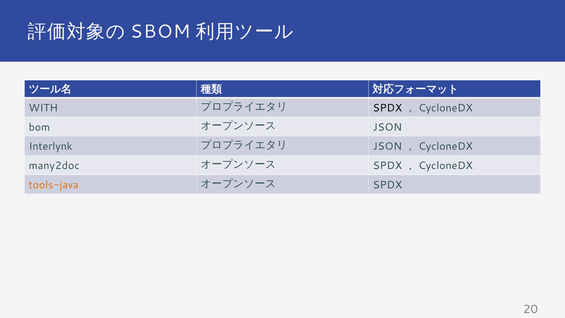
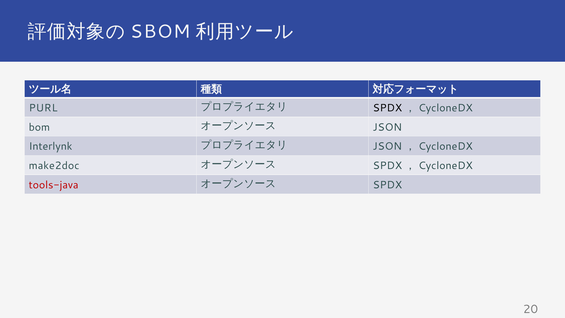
WITH: WITH -> PURL (43, 108)
many2doc: many2doc -> make2doc (54, 166)
tools-java colour: orange -> red (54, 185)
